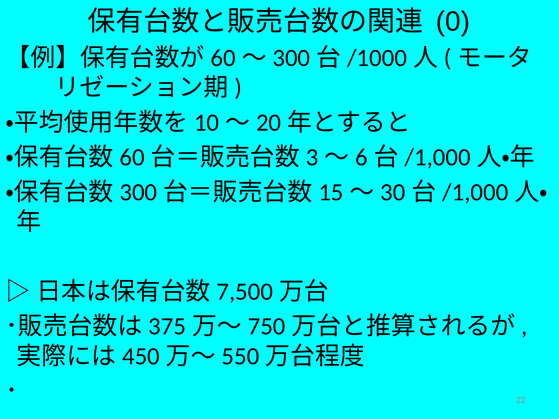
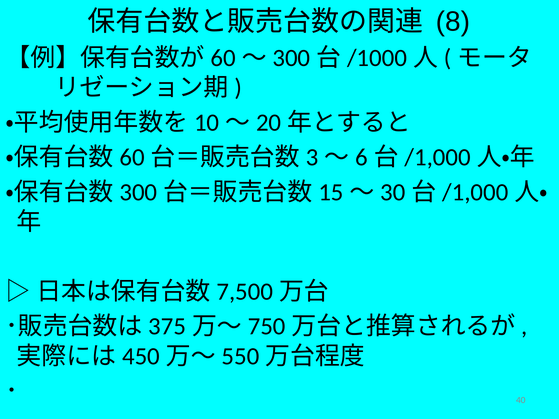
0: 0 -> 8 (453, 22)
22: 22 -> 40 (521, 400)
